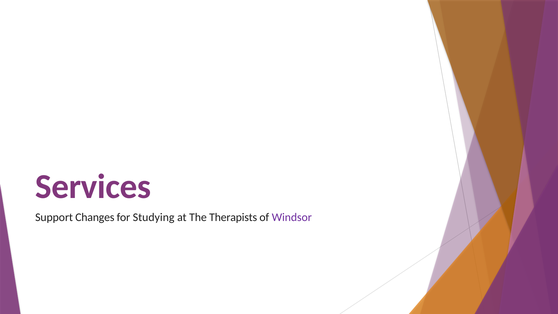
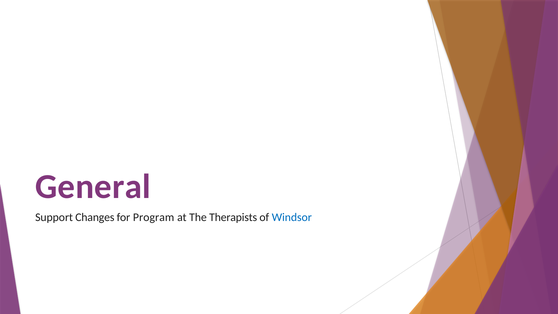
Services: Services -> General (93, 187)
Studying: Studying -> Program (154, 217)
Windsor colour: purple -> blue (292, 217)
